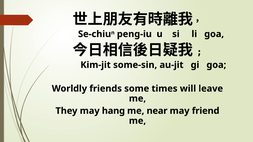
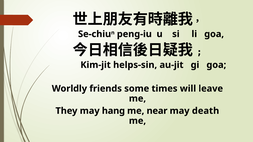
some-sin: some-sin -> helps-sin (135, 65)
friend: friend -> death (206, 111)
